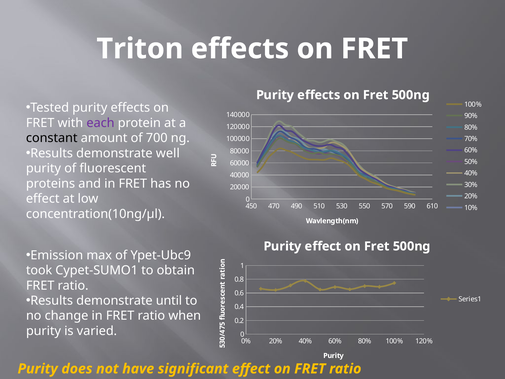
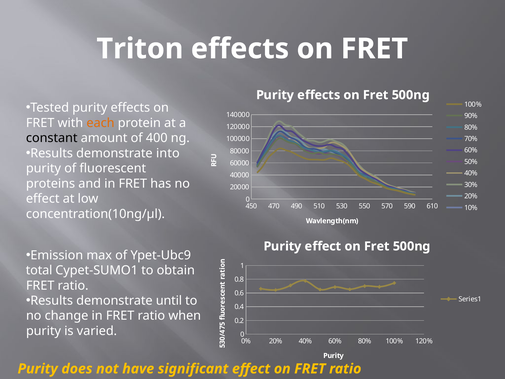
each colour: purple -> orange (101, 123)
700: 700 -> 400 (157, 138)
well: well -> into (168, 153)
took: took -> total (39, 270)
